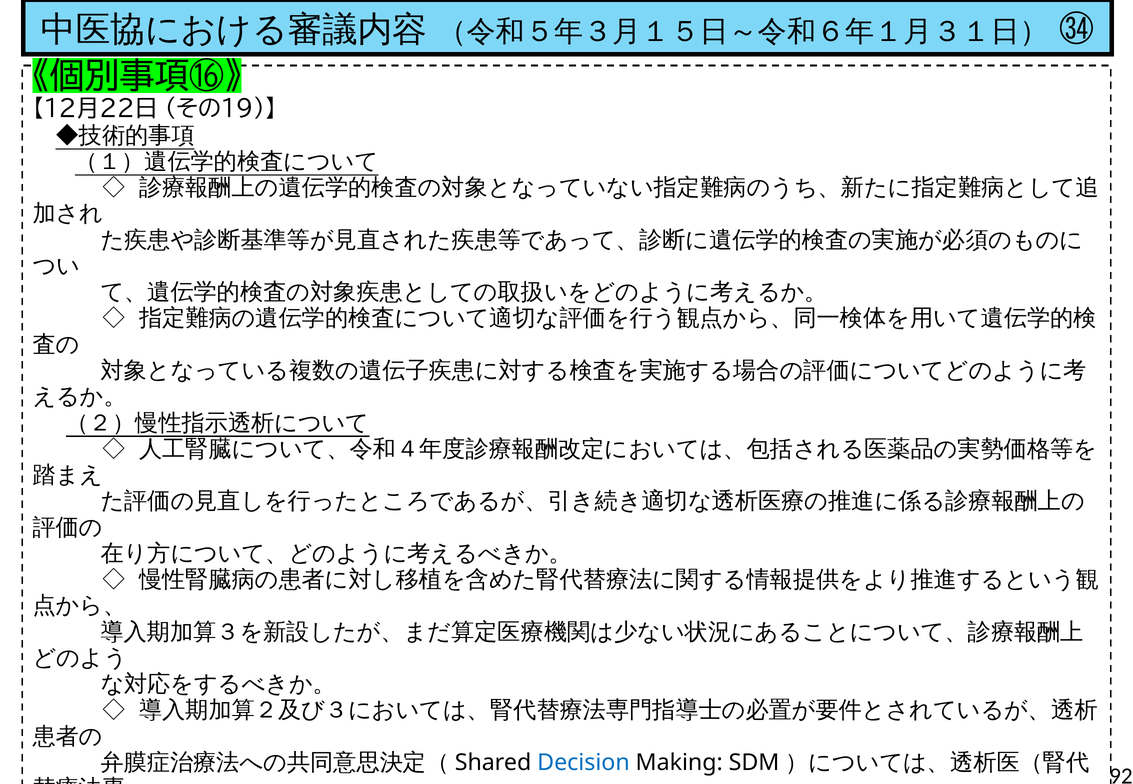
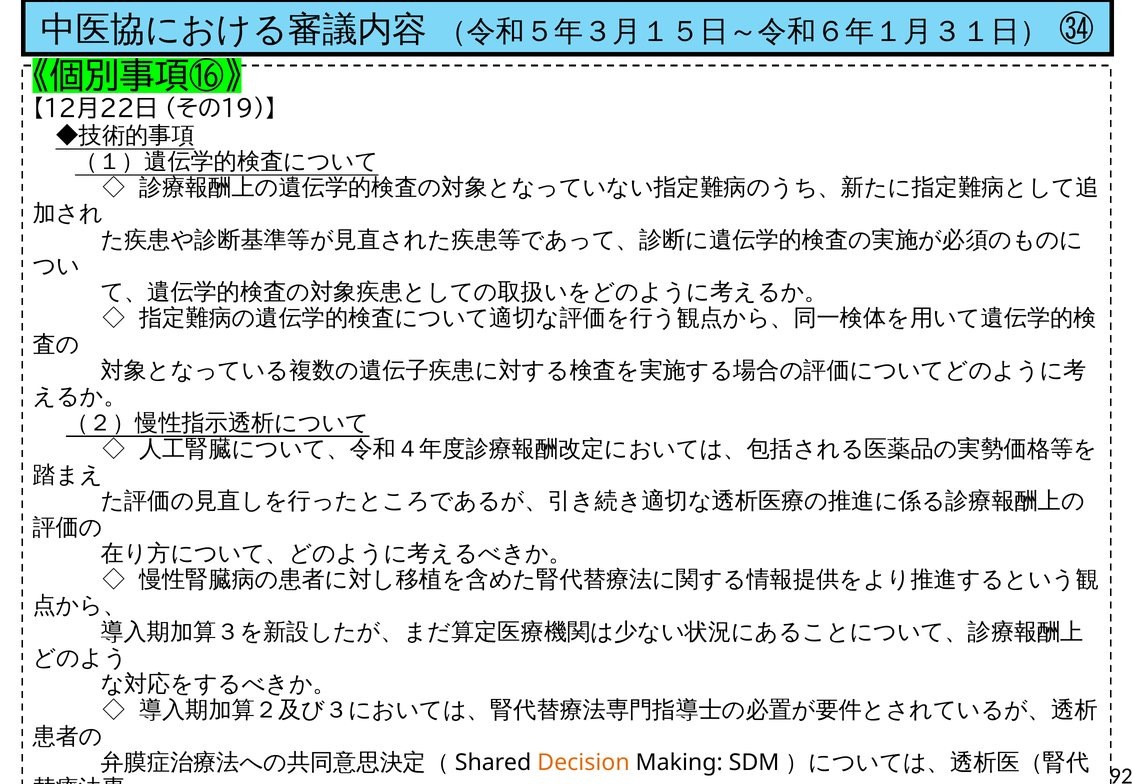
Decision colour: blue -> orange (583, 763)
